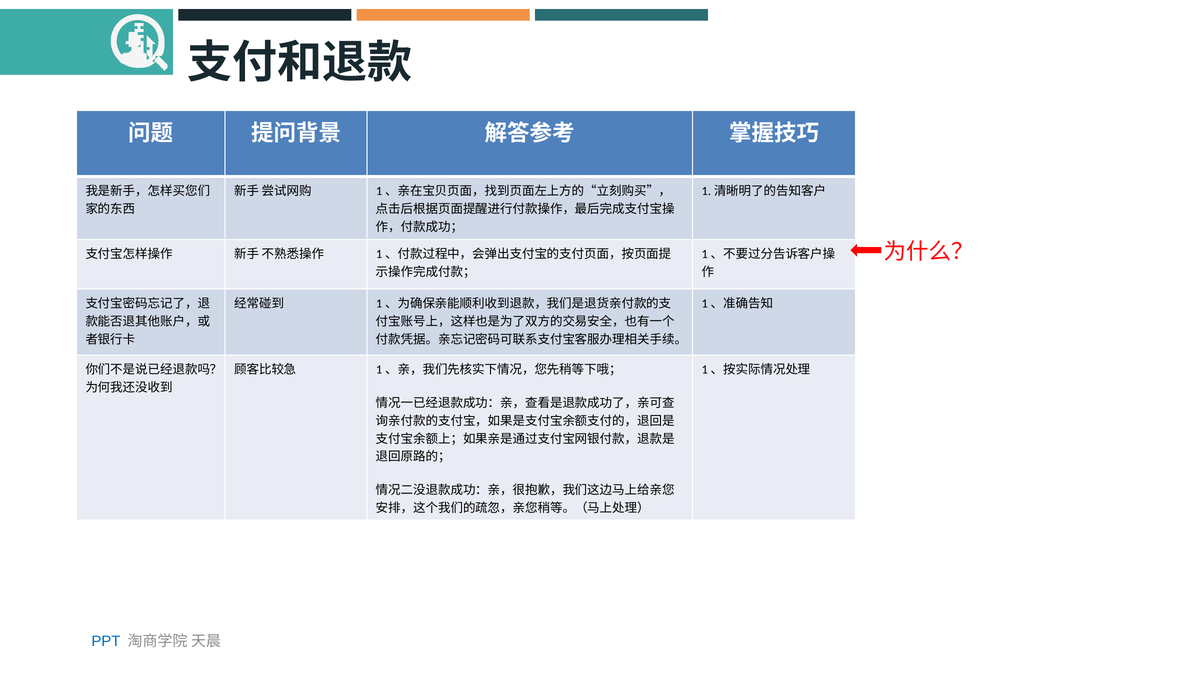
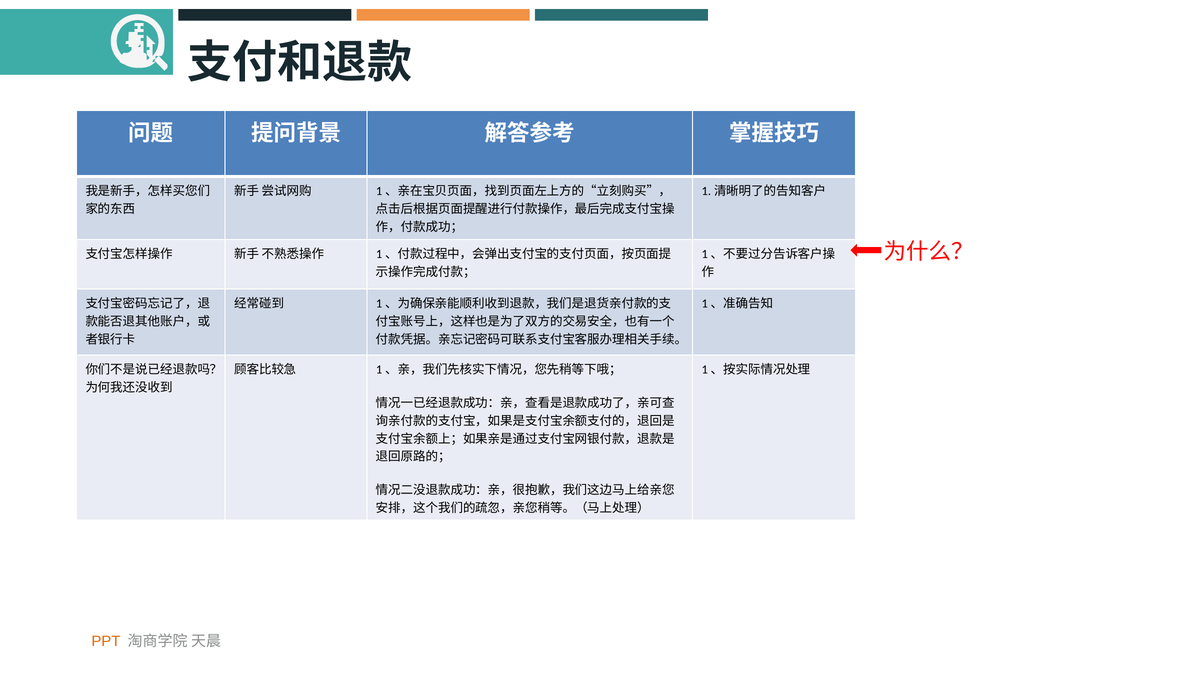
PPT colour: blue -> orange (106, 642)
